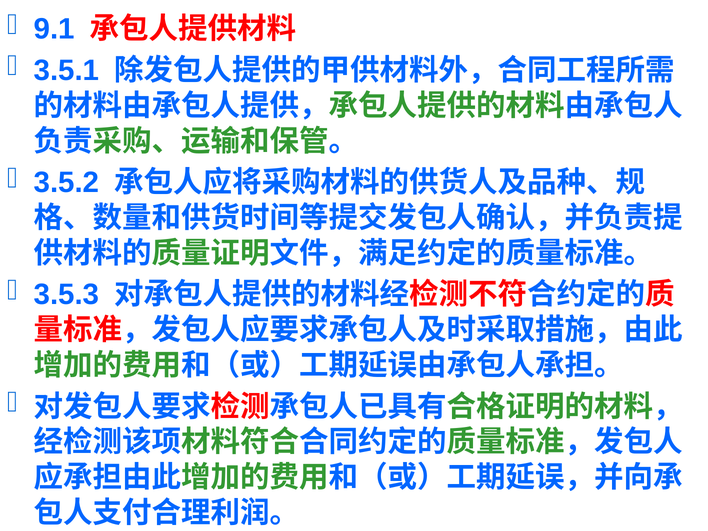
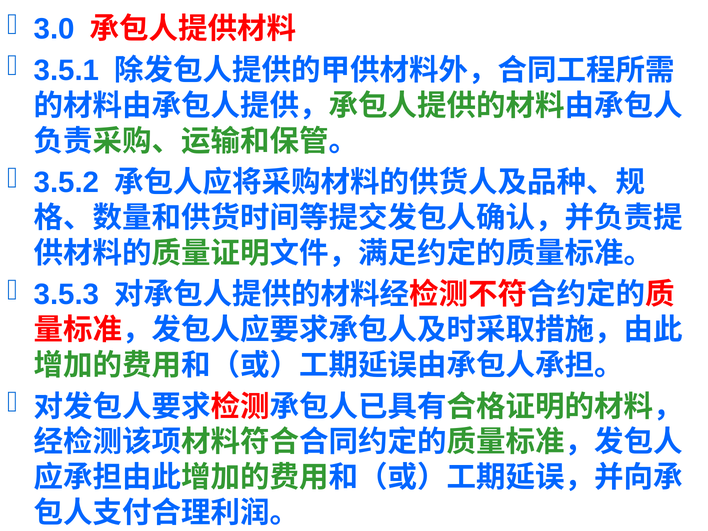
9.1: 9.1 -> 3.0 (54, 29)
